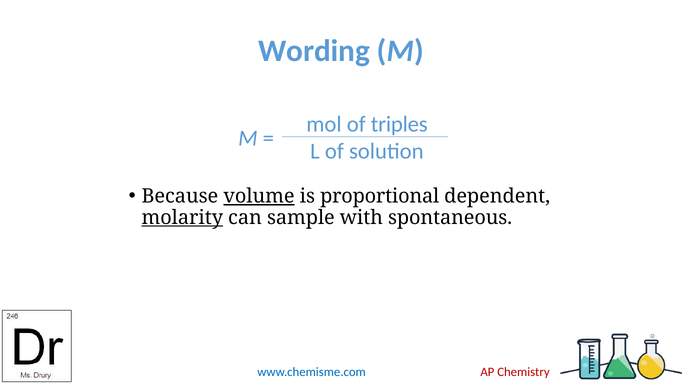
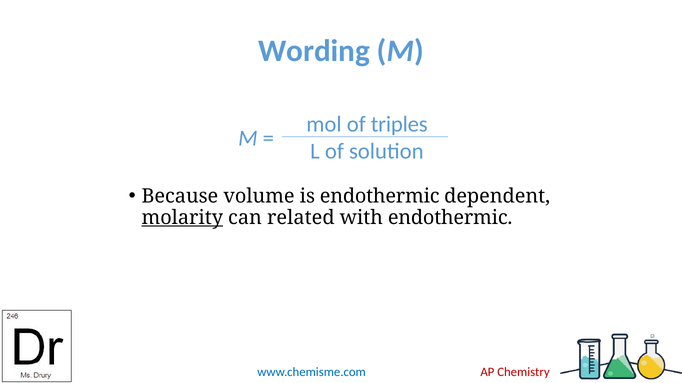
volume underline: present -> none (259, 196)
is proportional: proportional -> endothermic (380, 196)
sample: sample -> related (301, 218)
with spontaneous: spontaneous -> endothermic (450, 218)
